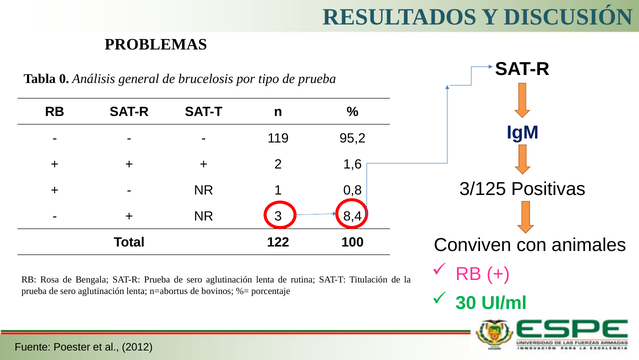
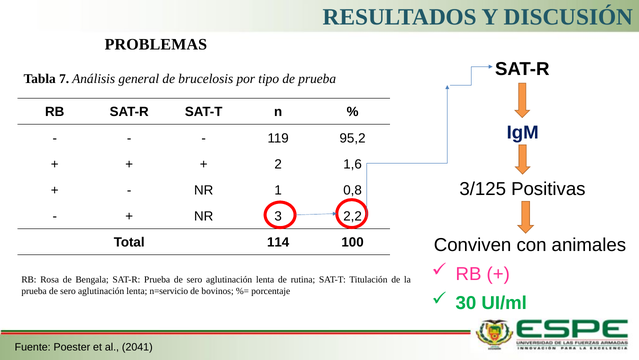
0: 0 -> 7 (64, 79)
8,4: 8,4 -> 2,2 (353, 216)
122: 122 -> 114 (278, 242)
n=abortus: n=abortus -> n=servicio (169, 290)
2012: 2012 -> 2041 (137, 347)
